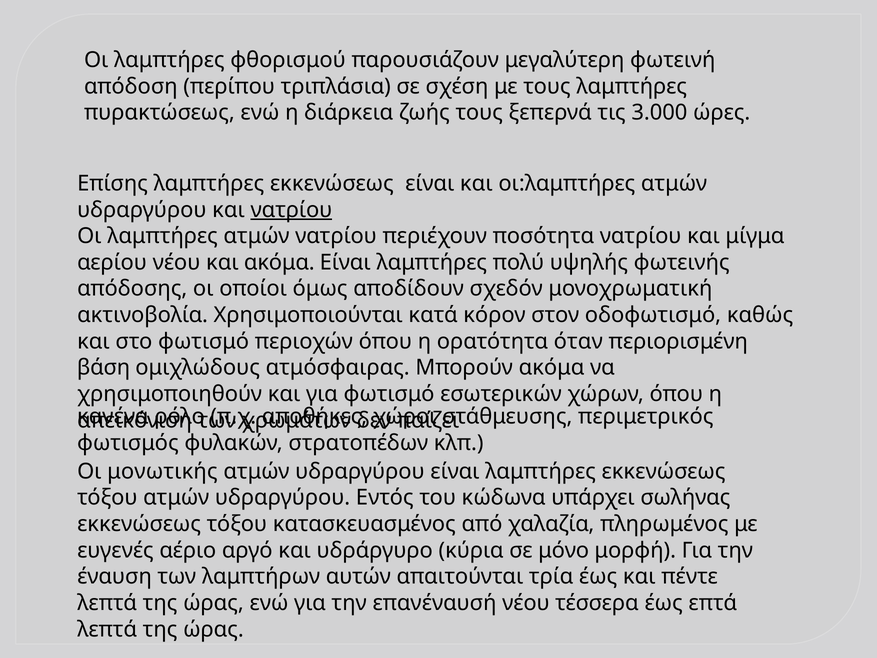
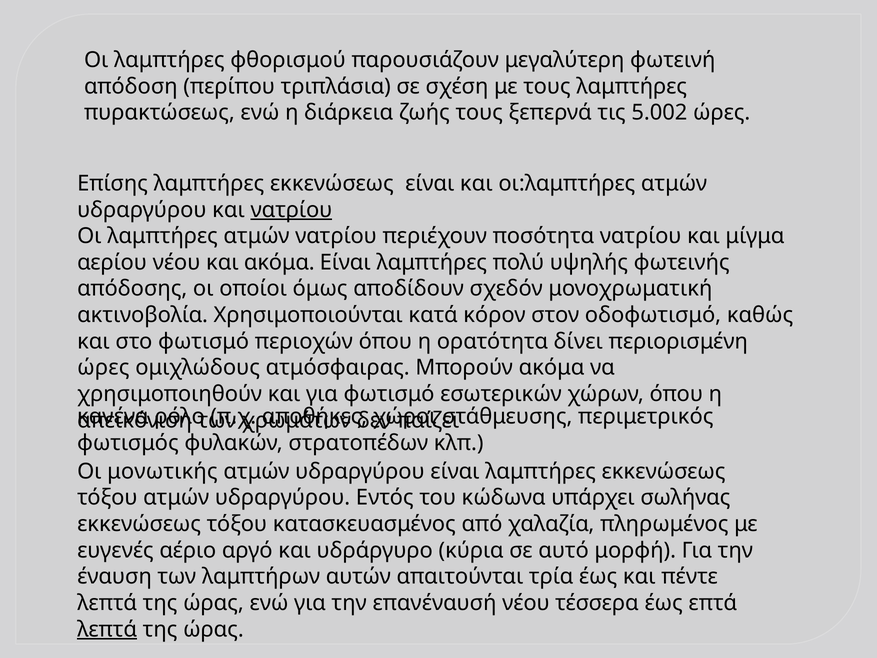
3.000: 3.000 -> 5.002 (659, 113)
όταν: όταν -> δίνει (578, 341)
βάση: βάση -> ώρες (103, 368)
μόνο: μόνο -> αυτό (564, 550)
λεπτά underline: none -> present (107, 629)
